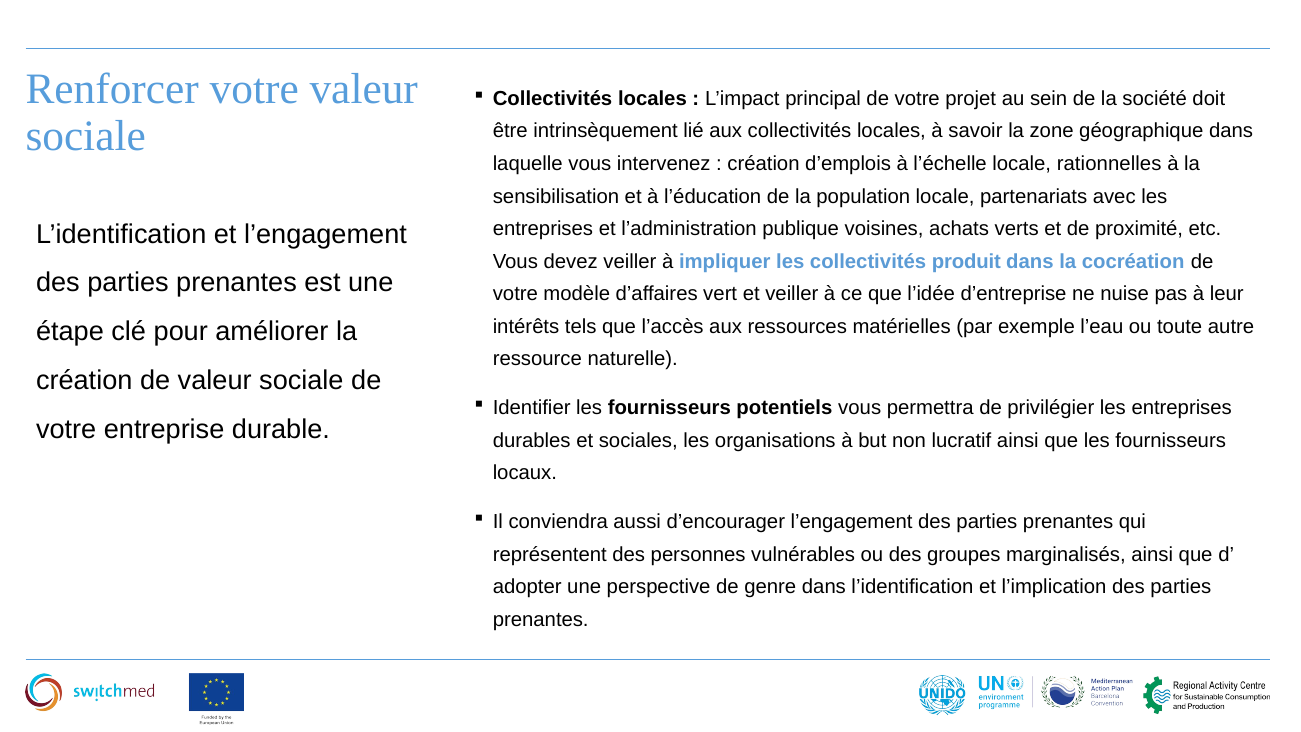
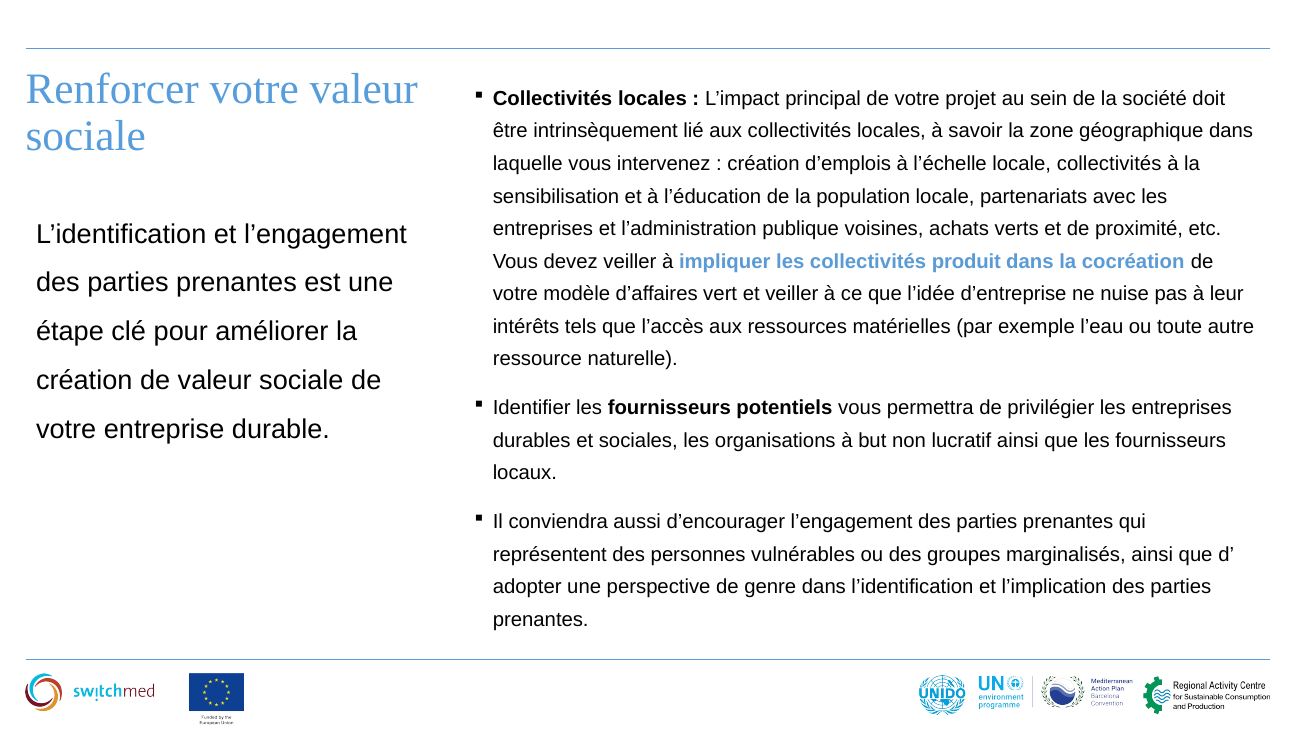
locale rationnelles: rationnelles -> collectivités (1109, 164)
